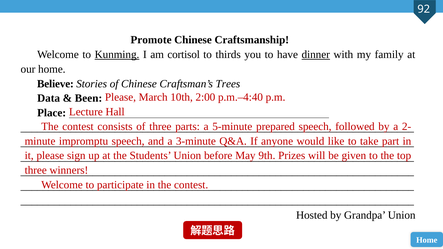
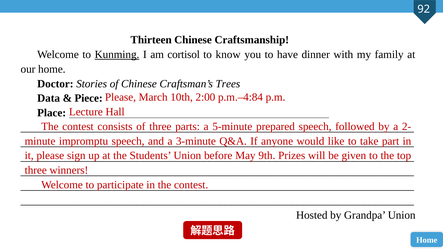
Promote: Promote -> Thirteen (151, 40)
thirds: thirds -> know (228, 55)
dinner underline: present -> none (316, 55)
Believe: Believe -> Doctor (55, 84)
p.m.–4:40: p.m.–4:40 -> p.m.–4:84 (240, 97)
Been: Been -> Piece (89, 98)
